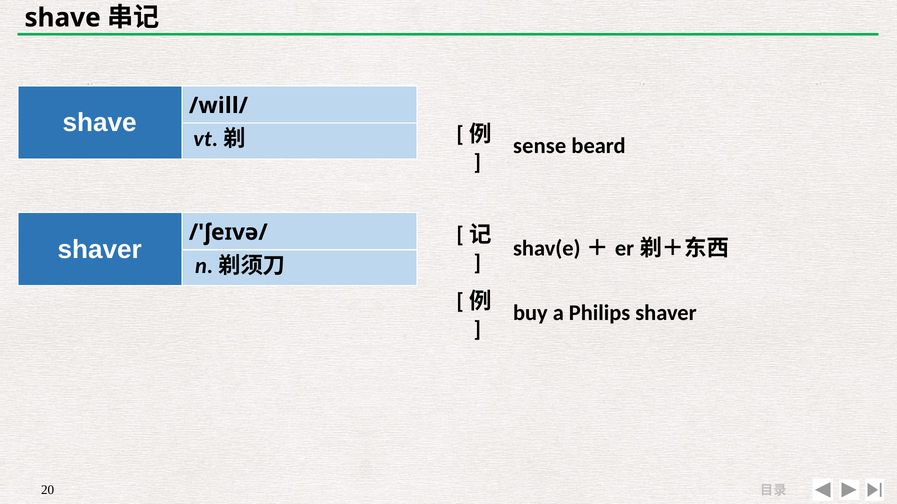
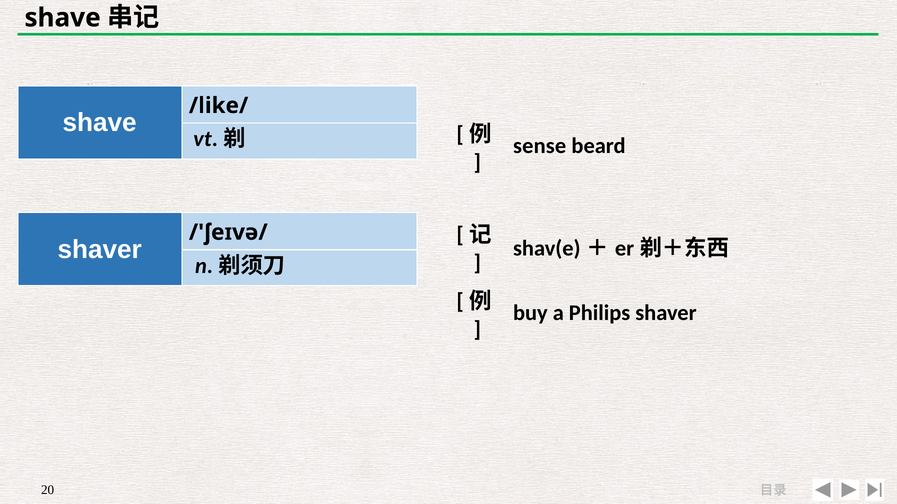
/will/: /will/ -> /like/ (219, 106)
